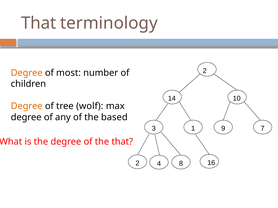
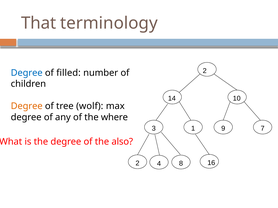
Degree colour: orange -> blue (27, 73)
most: most -> filled (68, 73)
based: based -> where (114, 117)
the that: that -> also (122, 142)
